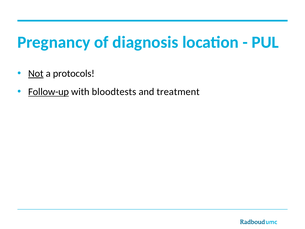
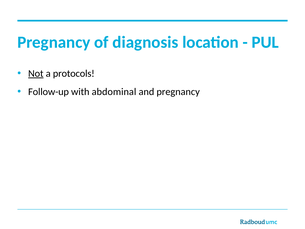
Follow-up underline: present -> none (49, 92)
bloodtests: bloodtests -> abdominal (114, 92)
and treatment: treatment -> pregnancy (178, 92)
